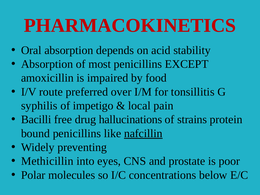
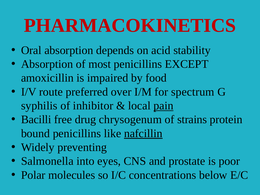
tonsillitis: tonsillitis -> spectrum (193, 92)
impetigo: impetigo -> inhibitor (93, 106)
pain underline: none -> present (163, 106)
hallucinations: hallucinations -> chrysogenum (130, 120)
Methicillin: Methicillin -> Salmonella (47, 161)
